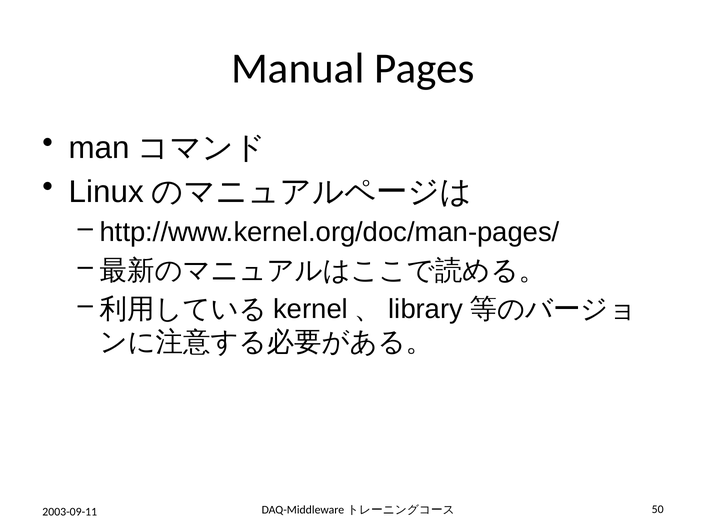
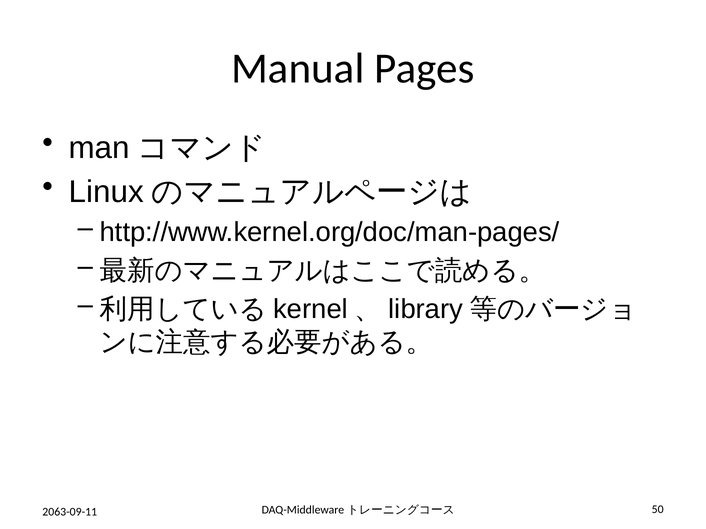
2003-09-11: 2003-09-11 -> 2063-09-11 (70, 512)
